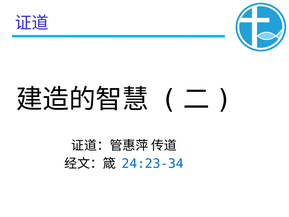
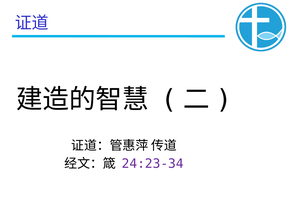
24:23-34 colour: blue -> purple (153, 163)
